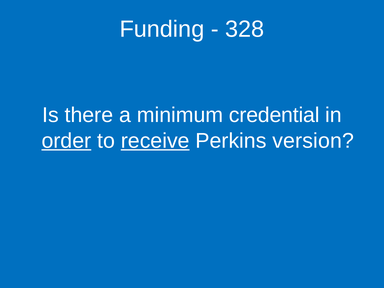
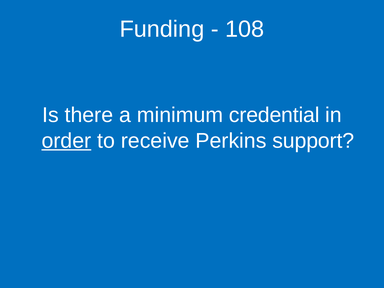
328: 328 -> 108 (245, 29)
receive underline: present -> none (155, 141)
version: version -> support (313, 141)
